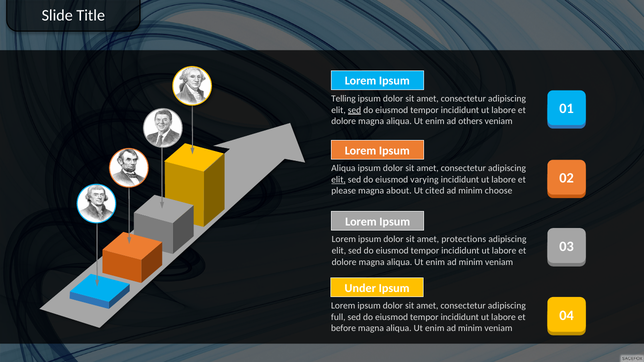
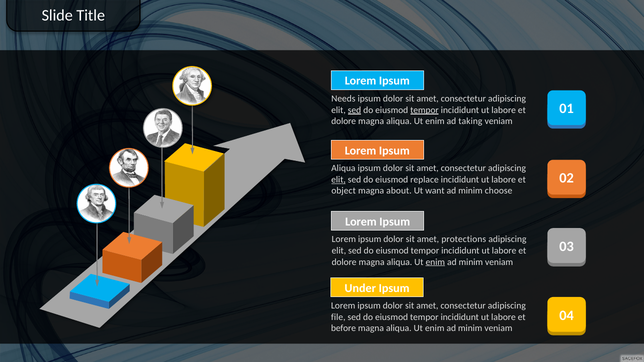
Telling: Telling -> Needs (343, 99)
tempor underline: none -> present (425, 110)
others: others -> taking (470, 121)
varying: varying -> replace (425, 180)
please: please -> object (344, 191)
cited: cited -> want (435, 191)
enim underline: none -> present (435, 262)
full: full -> file (338, 317)
